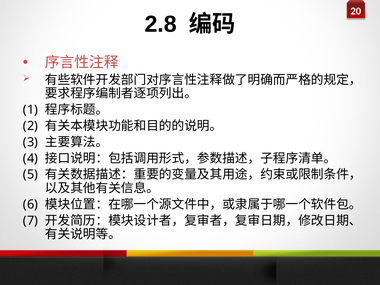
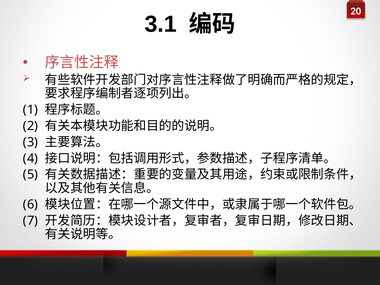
2.8: 2.8 -> 3.1 (161, 24)
